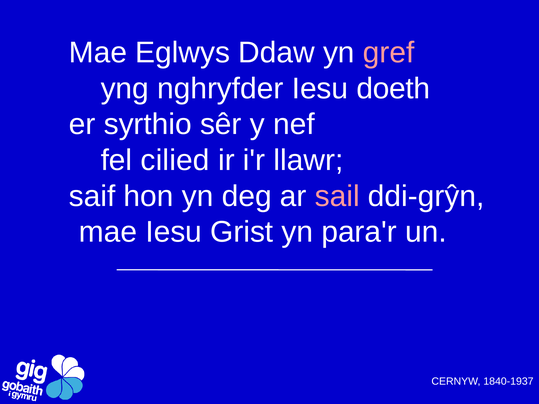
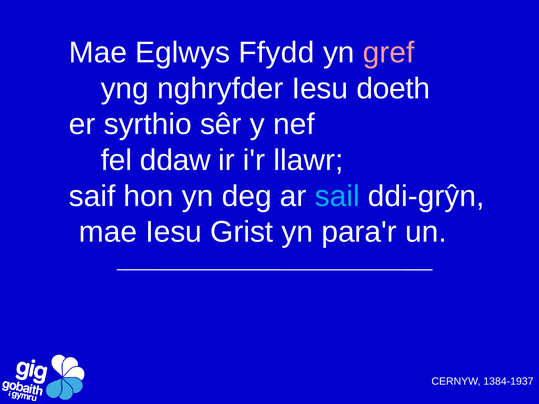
Ddaw: Ddaw -> Ffydd (276, 53)
cilied: cilied -> ddaw (175, 160)
sail colour: pink -> light blue (337, 196)
1840-1937: 1840-1937 -> 1384-1937 (508, 382)
